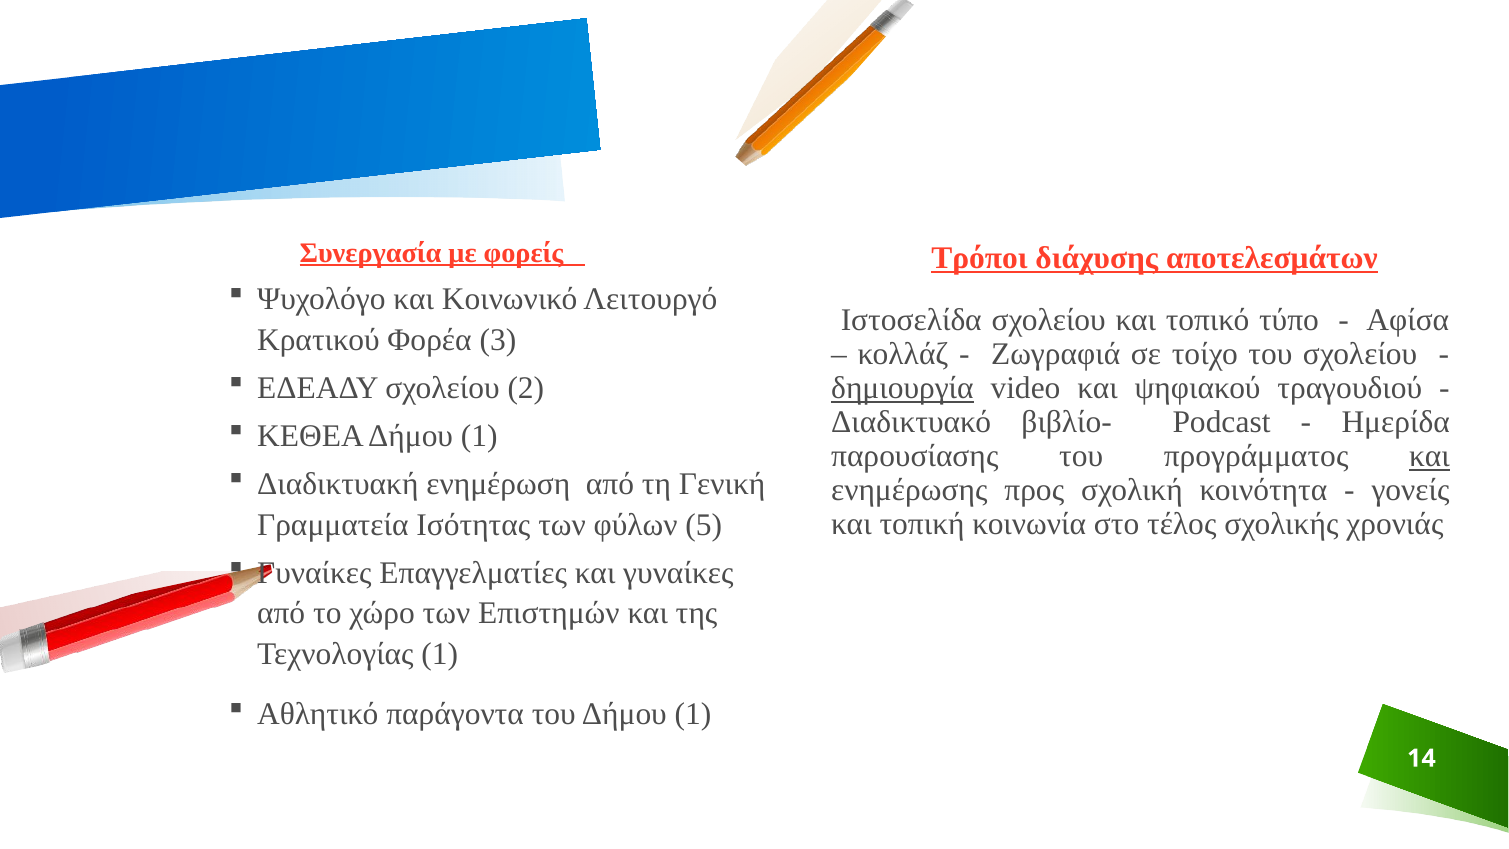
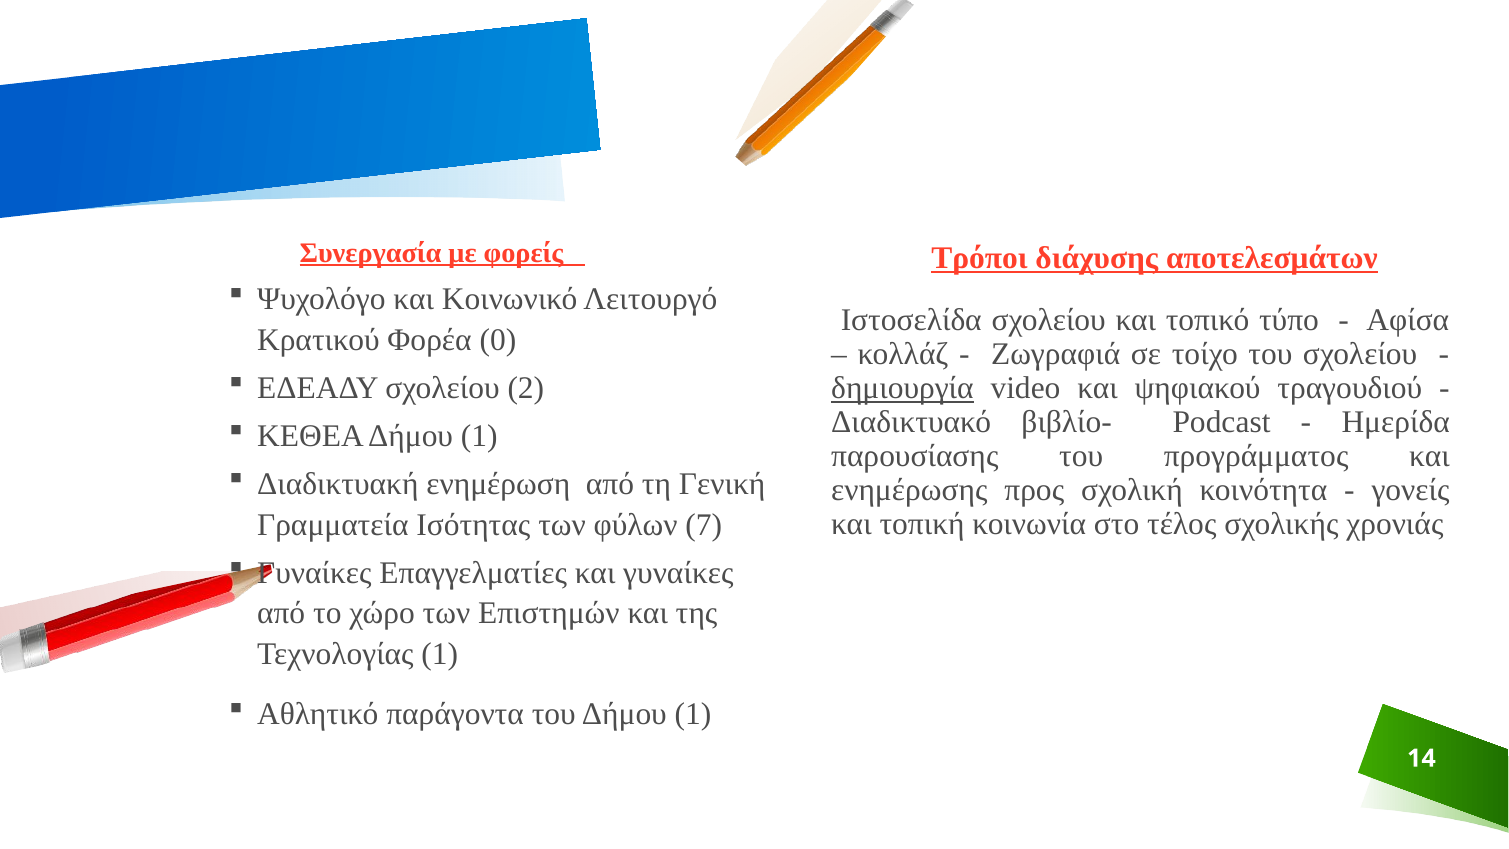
3: 3 -> 0 (498, 340)
και underline: present -> none (1429, 456)
5: 5 -> 7 (704, 525)
